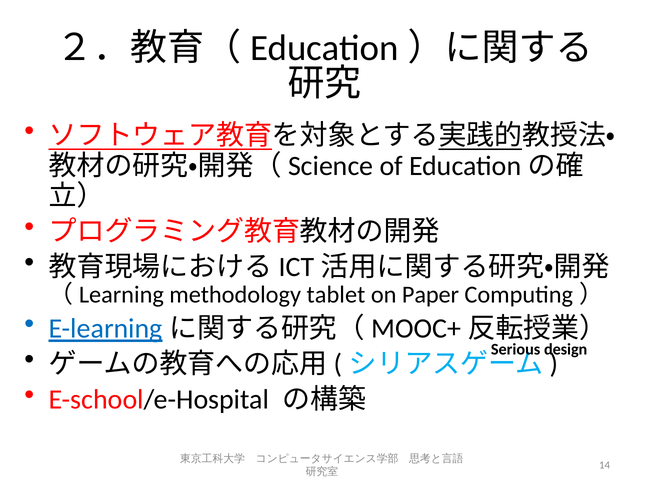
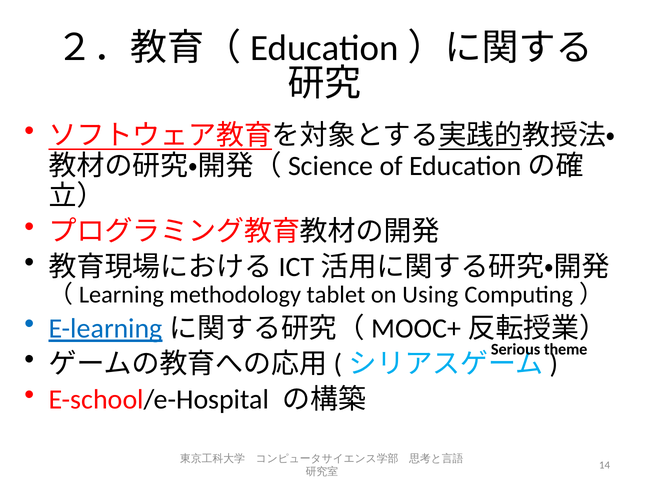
Paper: Paper -> Using (430, 295)
design: design -> theme (566, 349)
